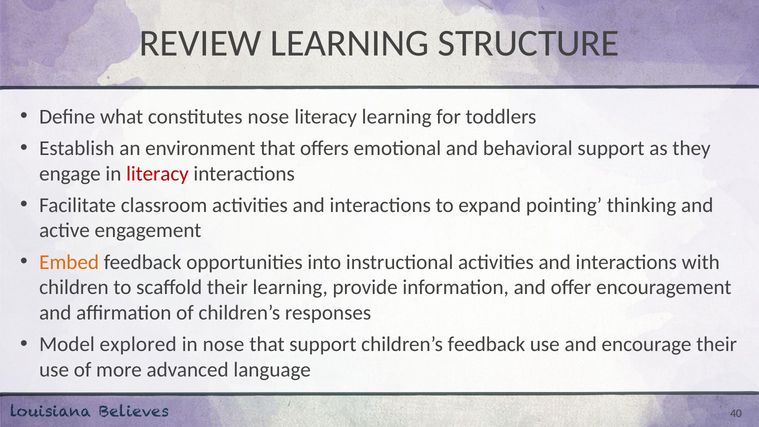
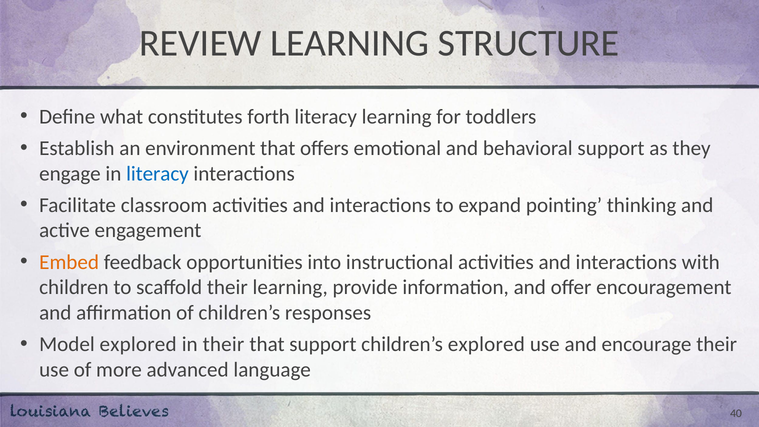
constitutes nose: nose -> forth (269, 117)
literacy colour: red -> blue (157, 174)
in nose: nose -> their (223, 344)
children’s feedback: feedback -> explored (486, 344)
